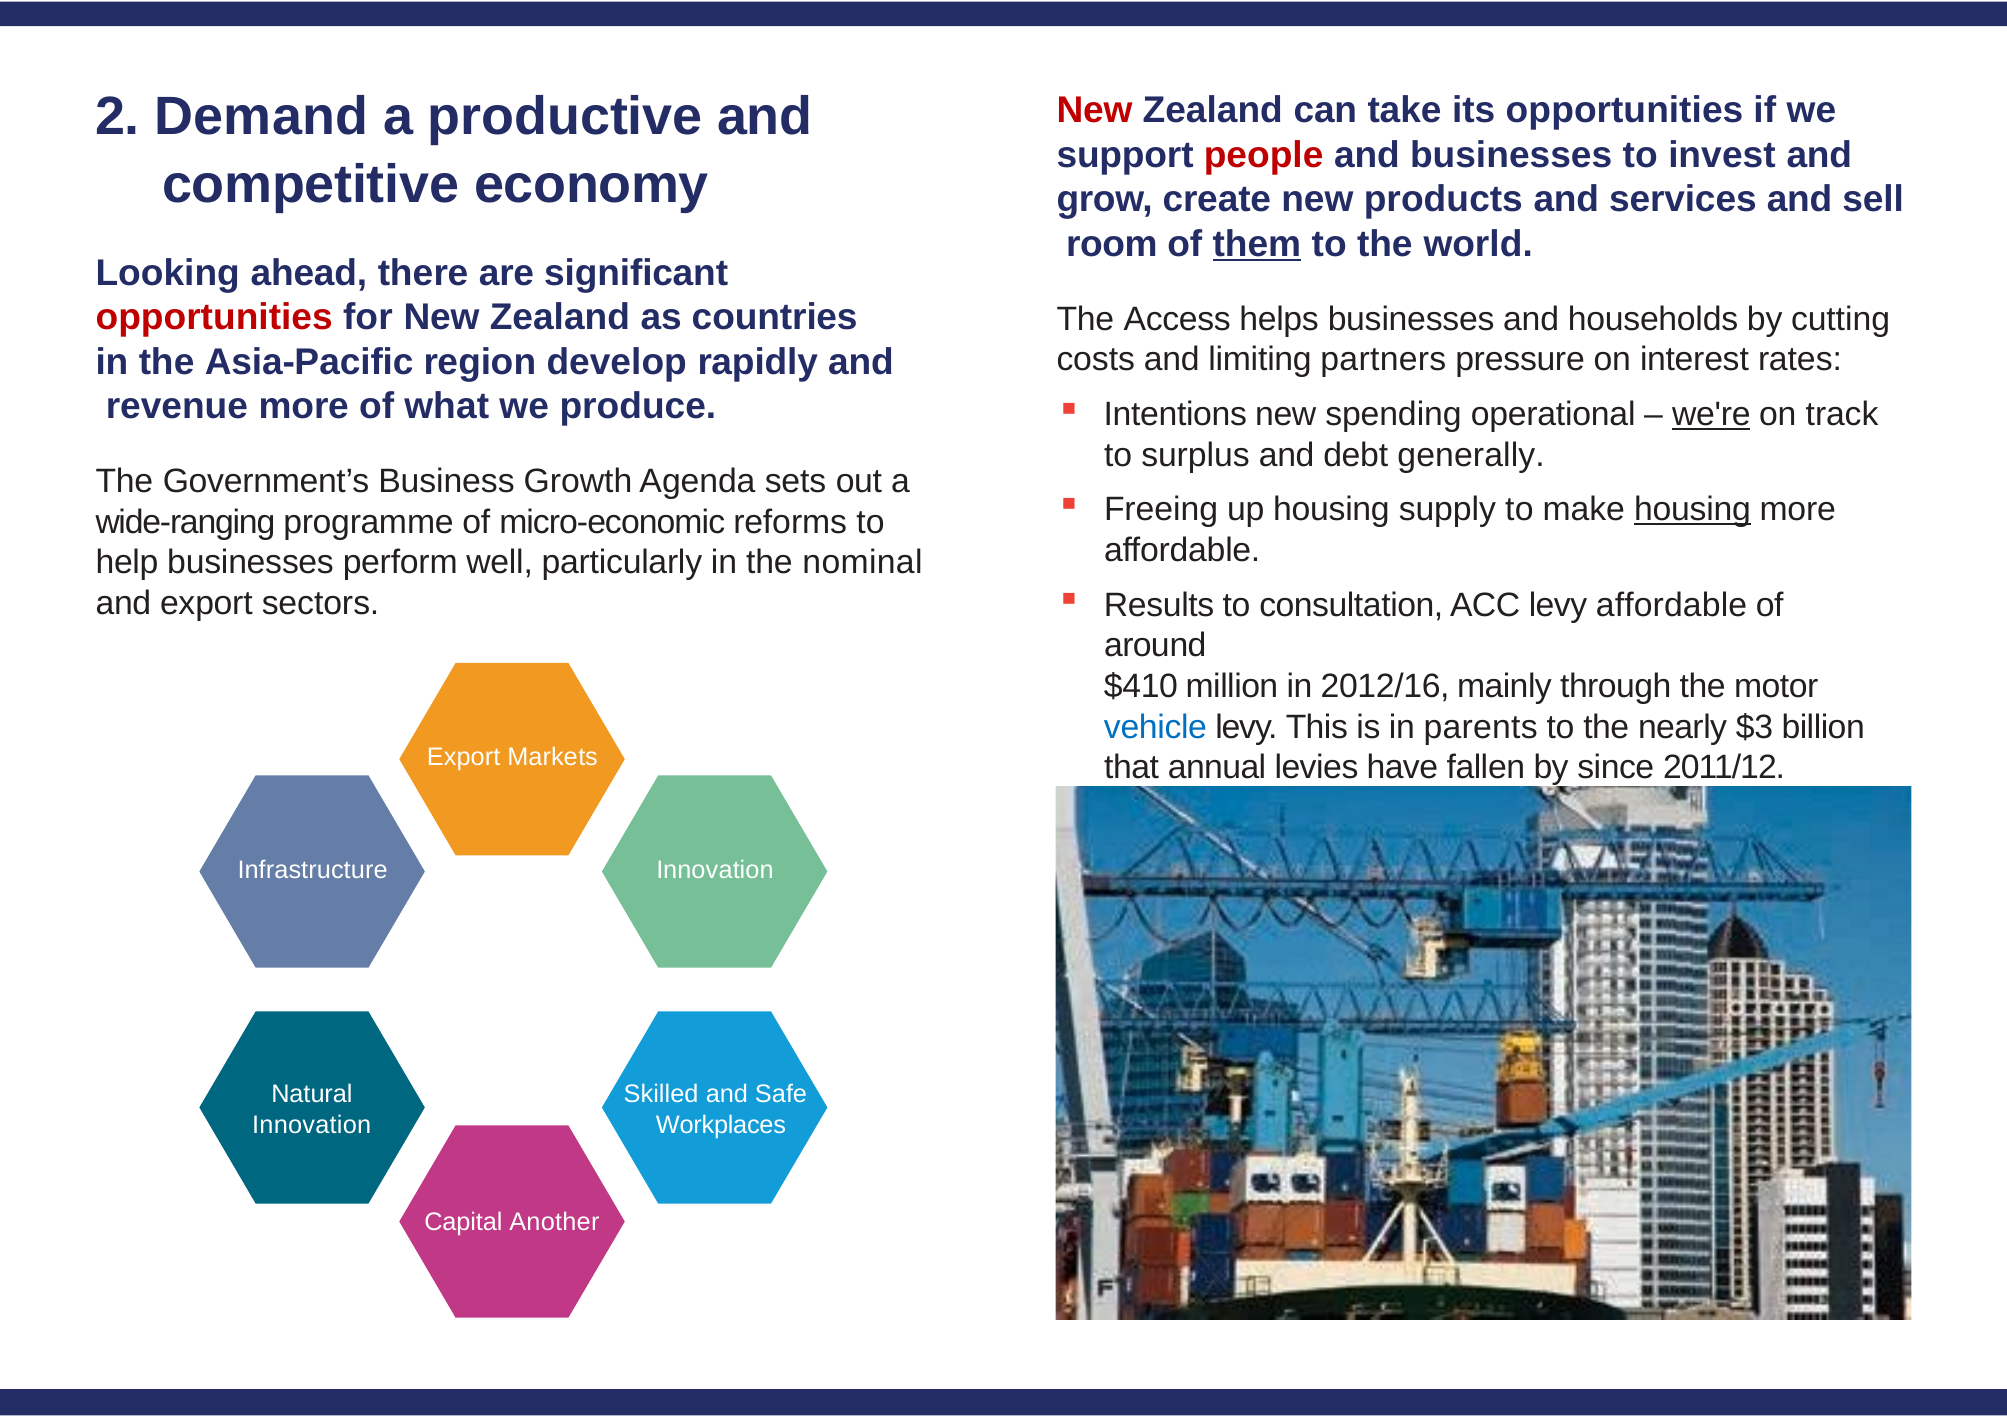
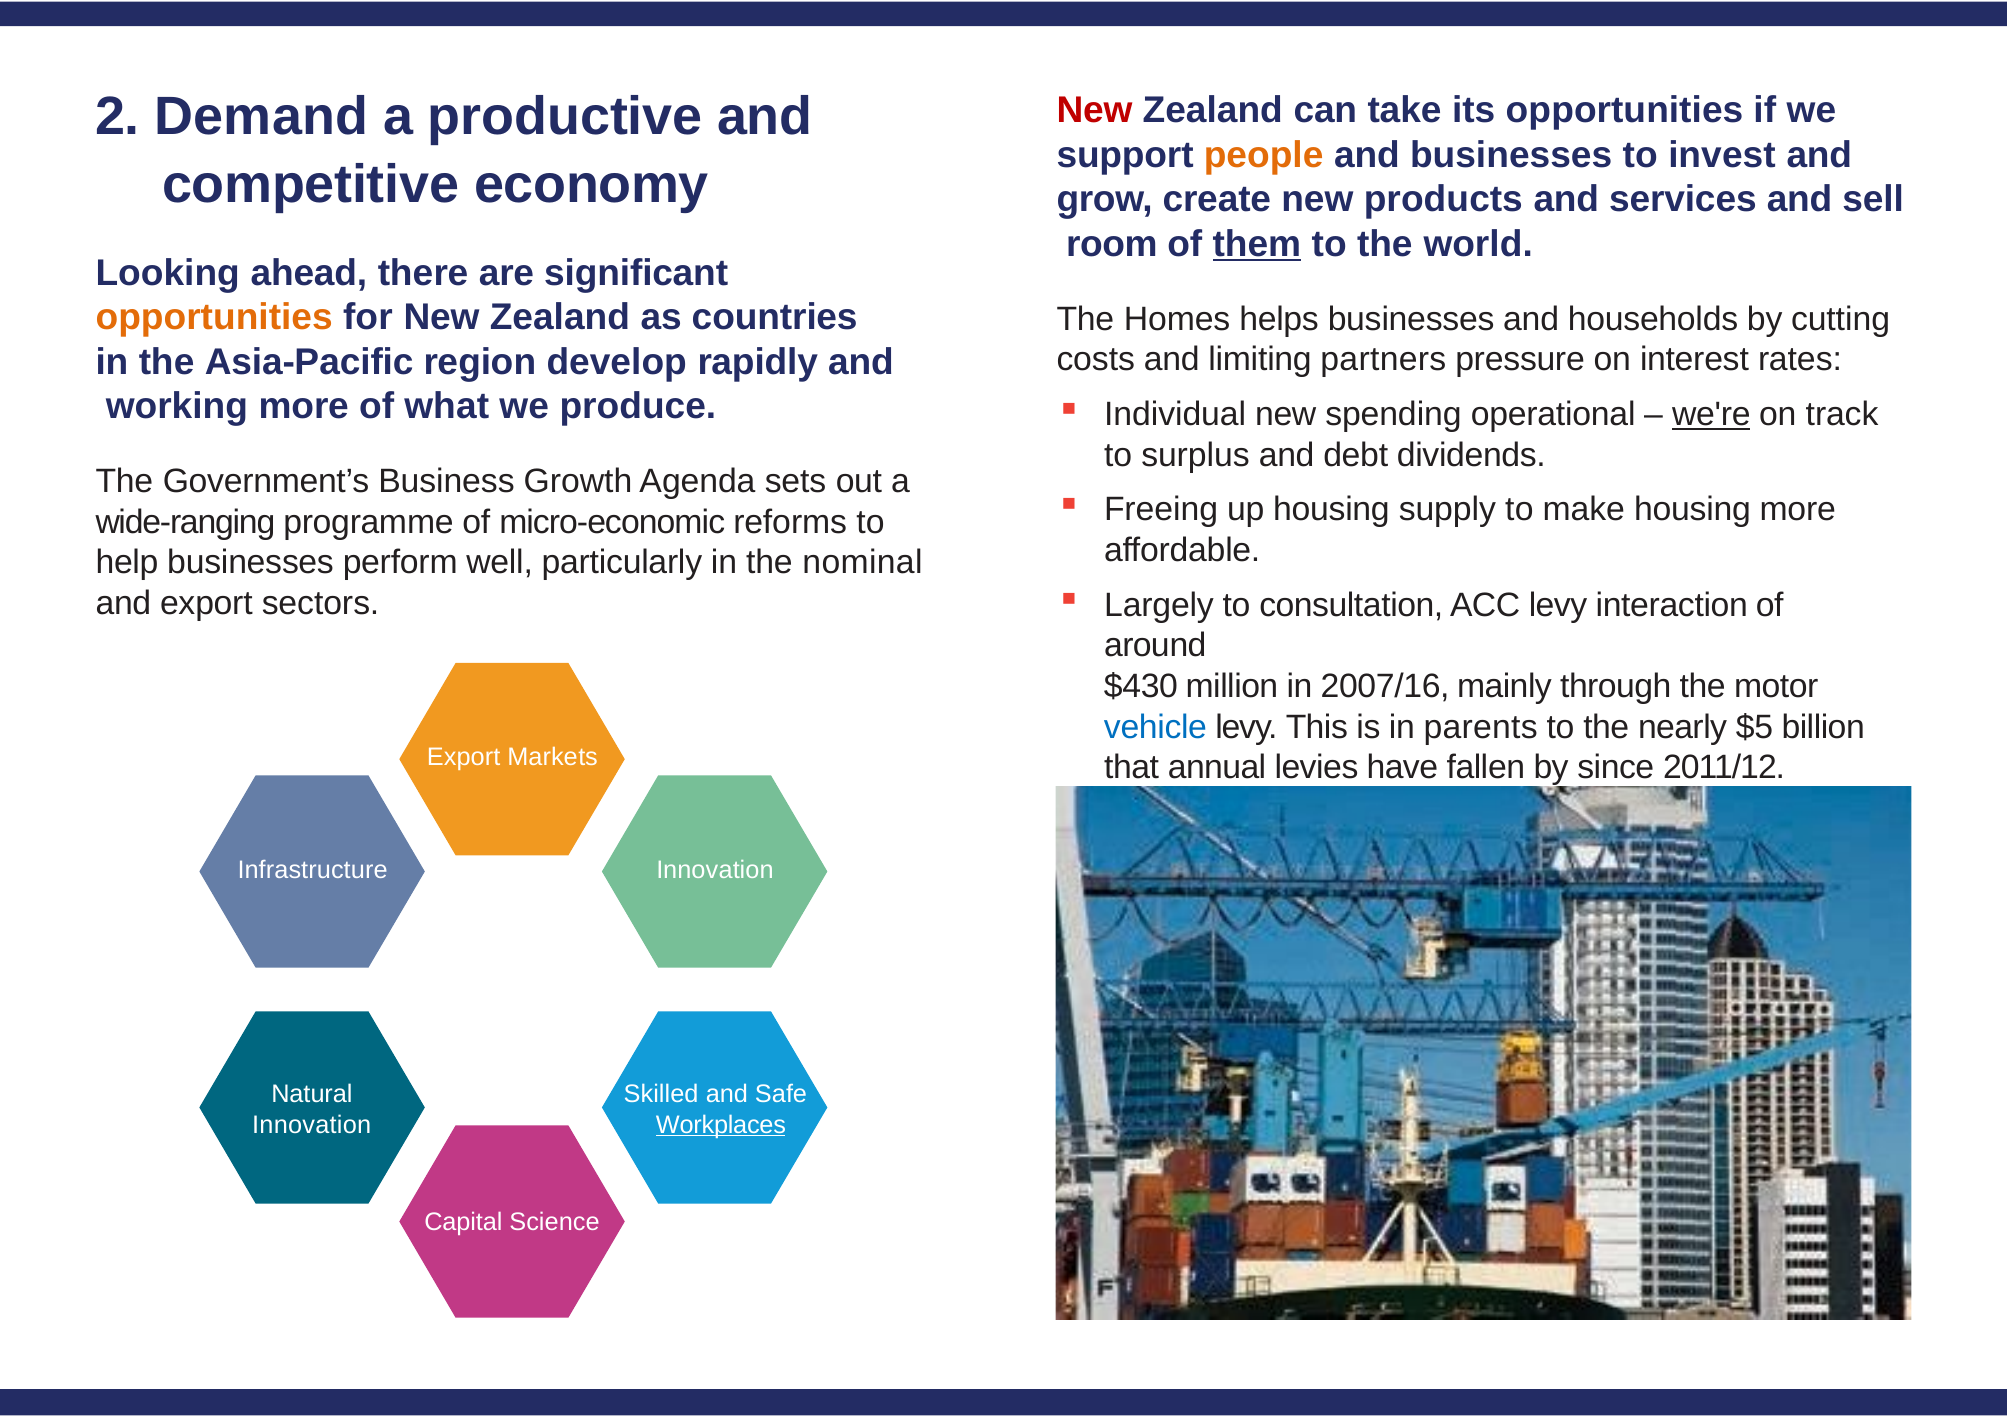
people colour: red -> orange (1264, 155)
opportunities colour: red -> orange (214, 317)
Access: Access -> Homes (1177, 319)
revenue: revenue -> working (177, 407)
Intentions: Intentions -> Individual (1175, 414)
generally: generally -> dividends (1471, 455)
housing underline: present -> none (1693, 510)
Results: Results -> Largely (1159, 605)
levy affordable: affordable -> interaction (1672, 605)
$410: $410 -> $430 (1141, 686)
2012/16: 2012/16 -> 2007/16 (1385, 686)
$3: $3 -> $5 (1755, 727)
Workplaces underline: none -> present (721, 1125)
Another: Another -> Science (555, 1221)
